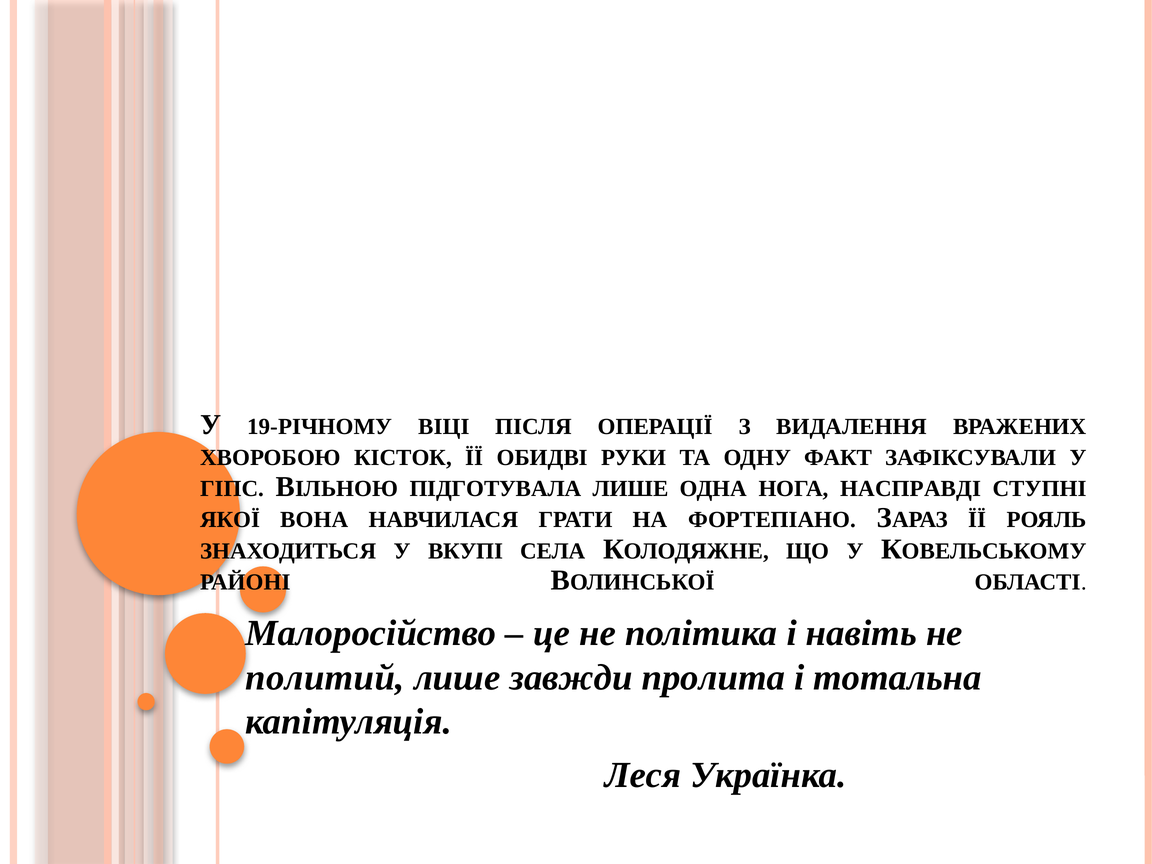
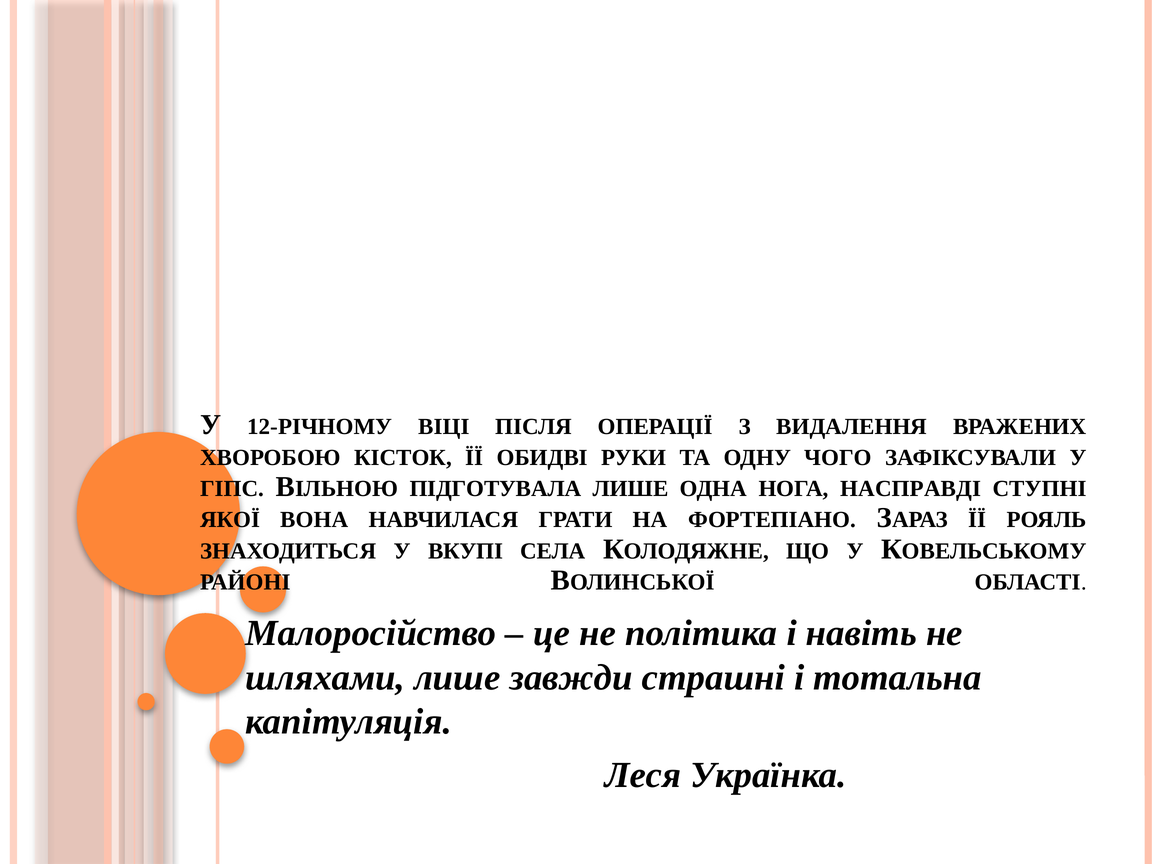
19-РІЧНОМУ: 19-РІЧНОМУ -> 12-РІЧНОМУ (320, 426)
ФАКТ: ФАКТ -> ЧОГО (838, 458)
политий: политий -> шляхами (325, 677)
пролита: пролита -> страшні (713, 677)
